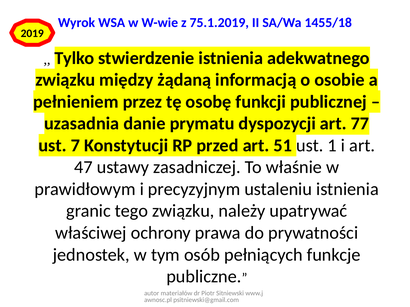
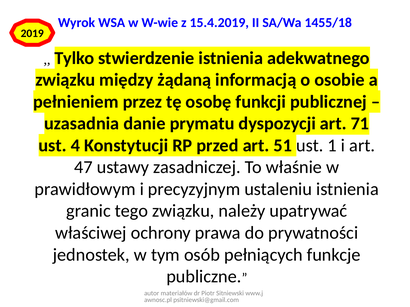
75.1.2019: 75.1.2019 -> 15.4.2019 (219, 23)
77: 77 -> 71 (360, 124)
7: 7 -> 4 (75, 146)
